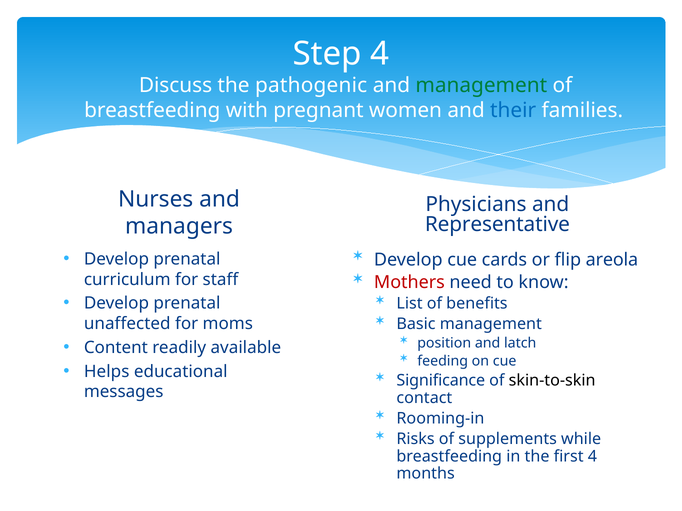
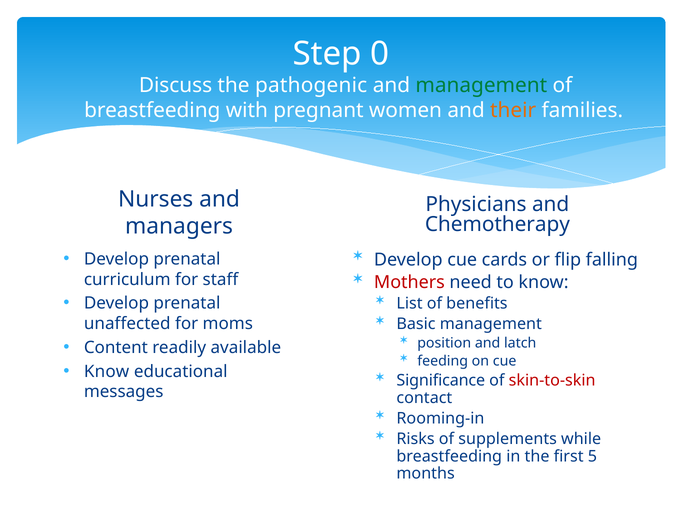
Step 4: 4 -> 0 (380, 54)
their colour: blue -> orange (513, 110)
Representative: Representative -> Chemotherapy (497, 225)
areola: areola -> falling (612, 260)
Helps: Helps -> Know (107, 372)
skin-to-skin colour: black -> red (552, 381)
first 4: 4 -> 5 (592, 457)
